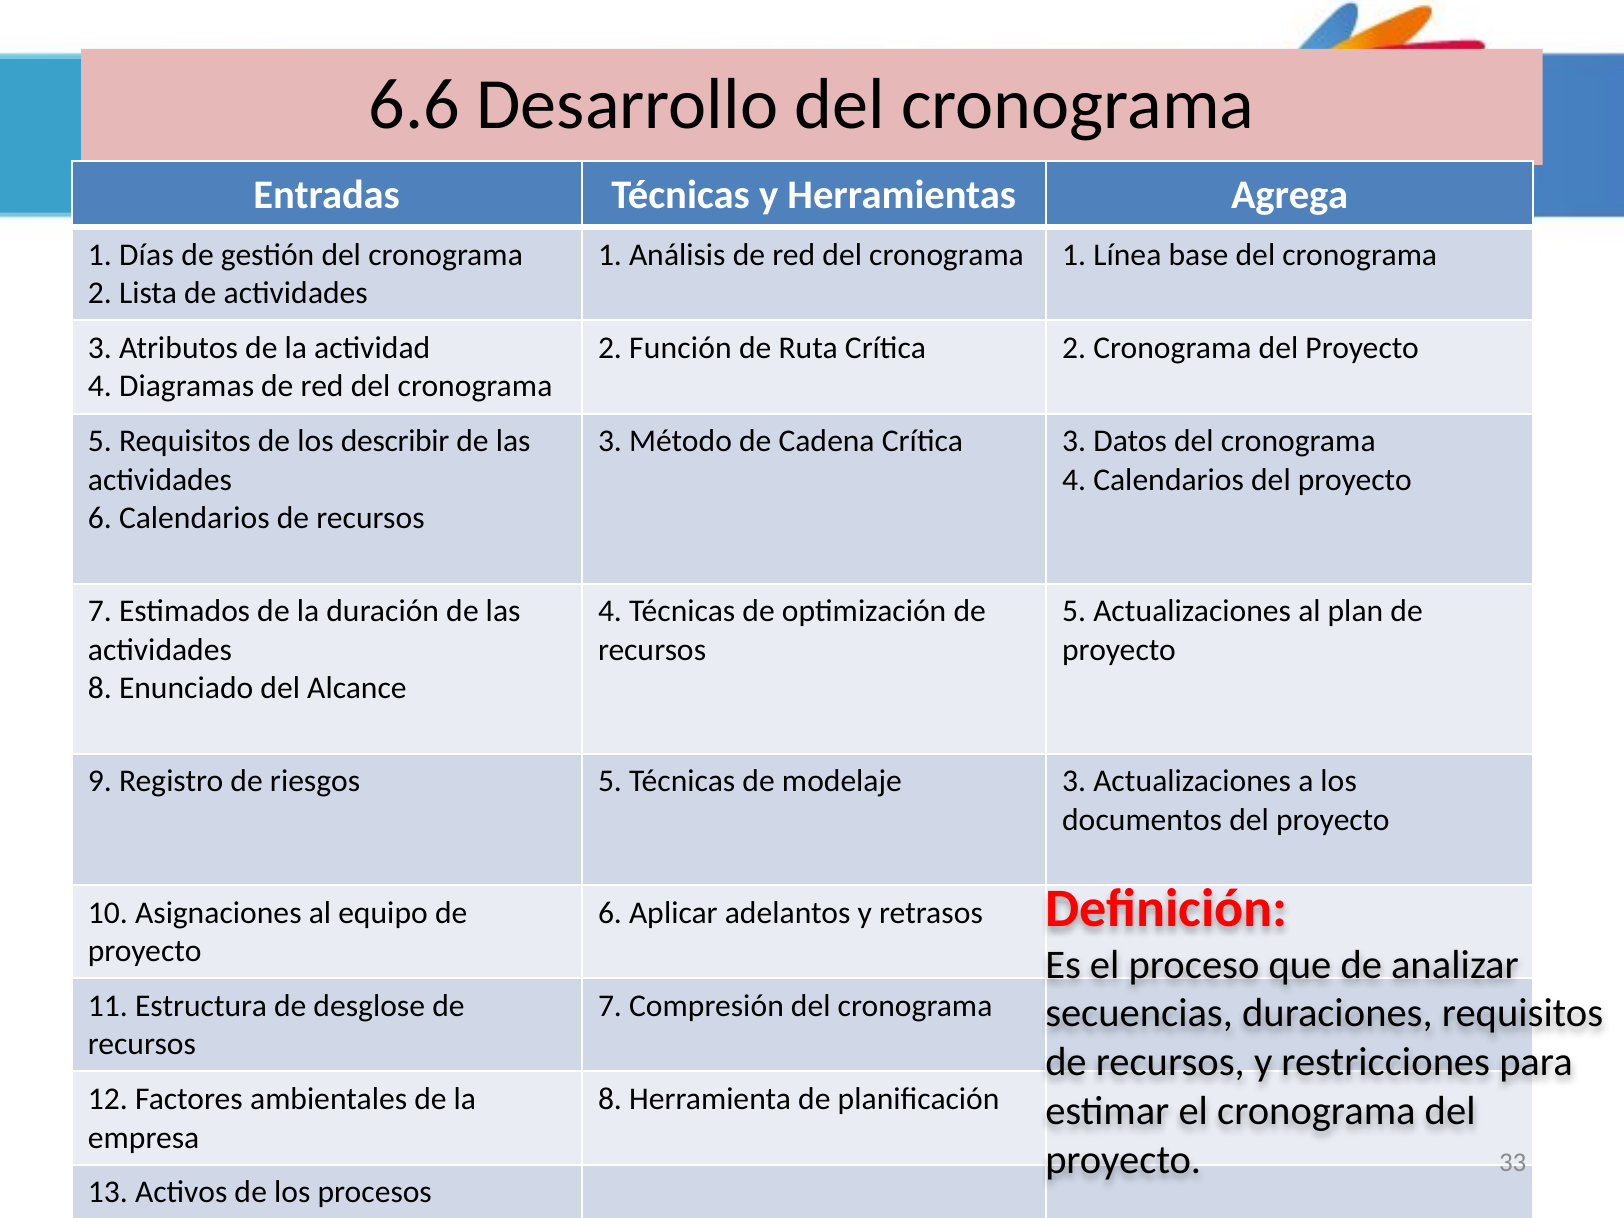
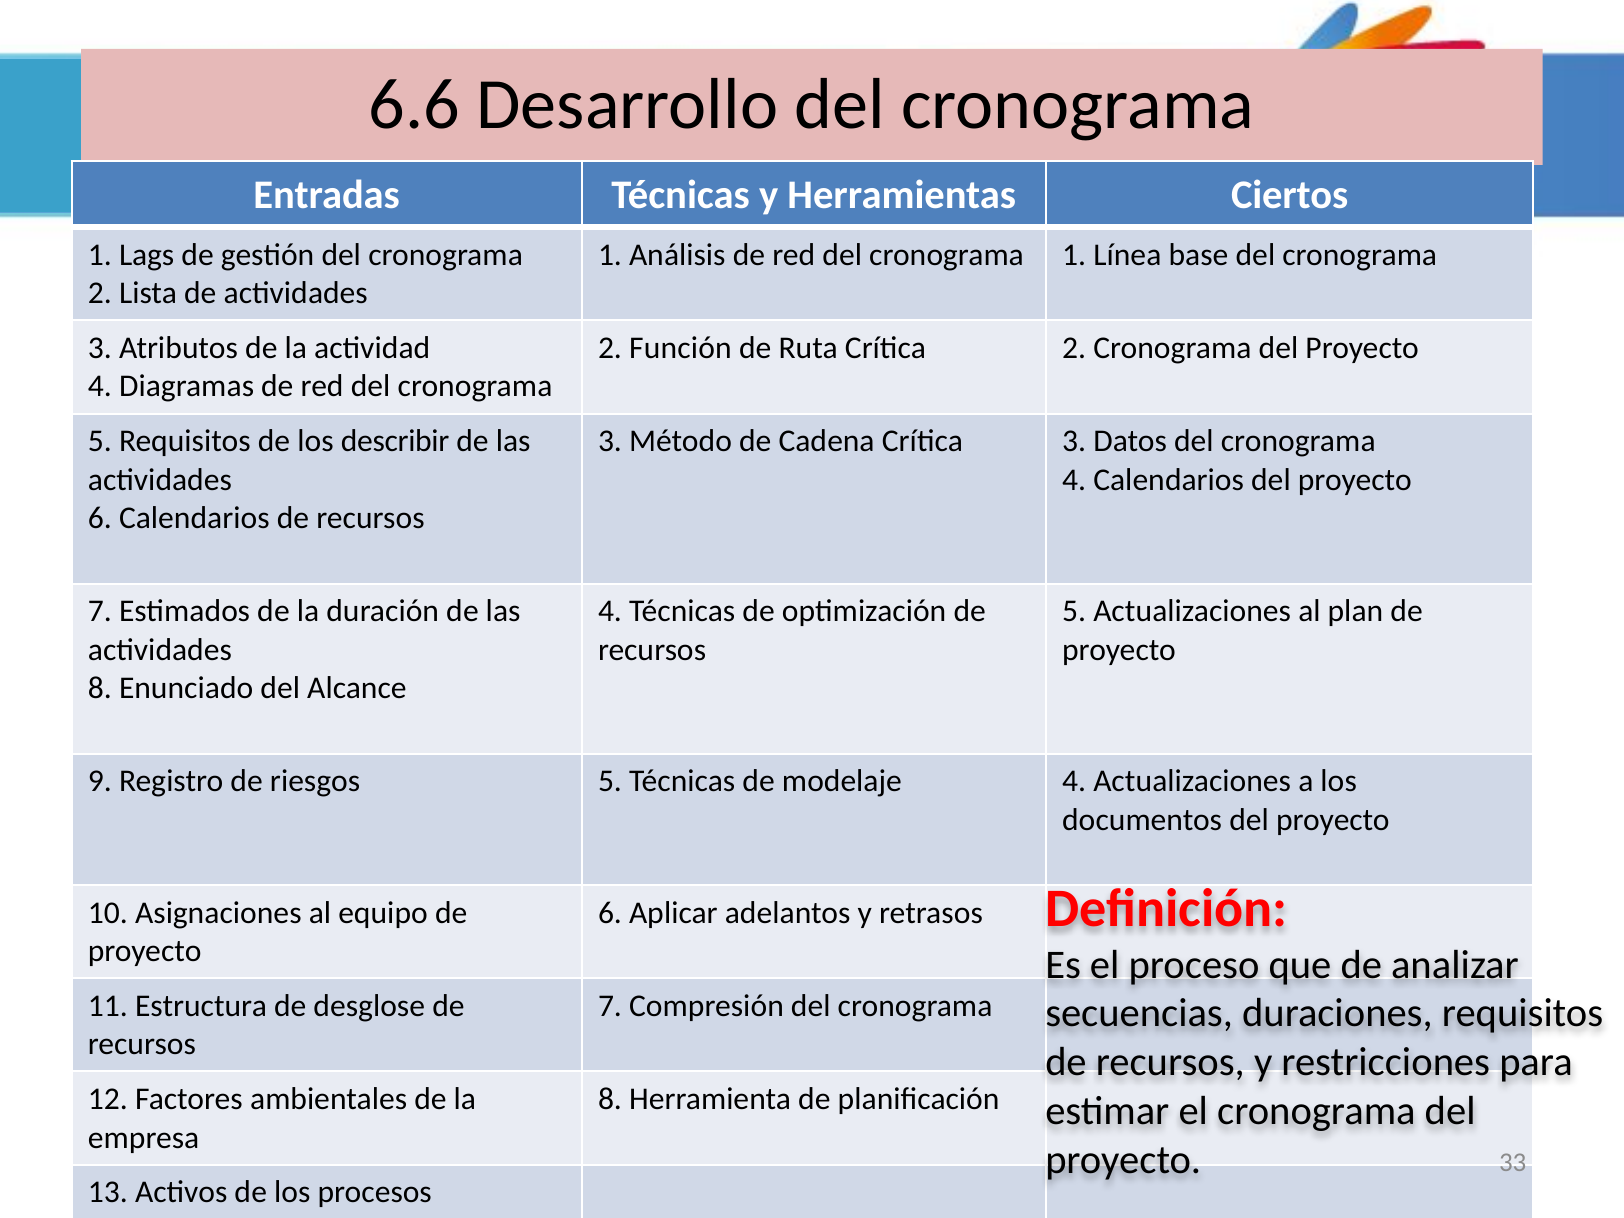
Agrega: Agrega -> Ciertos (1290, 195)
Días: Días -> Lags (147, 255)
modelaje 3: 3 -> 4 (1074, 781)
